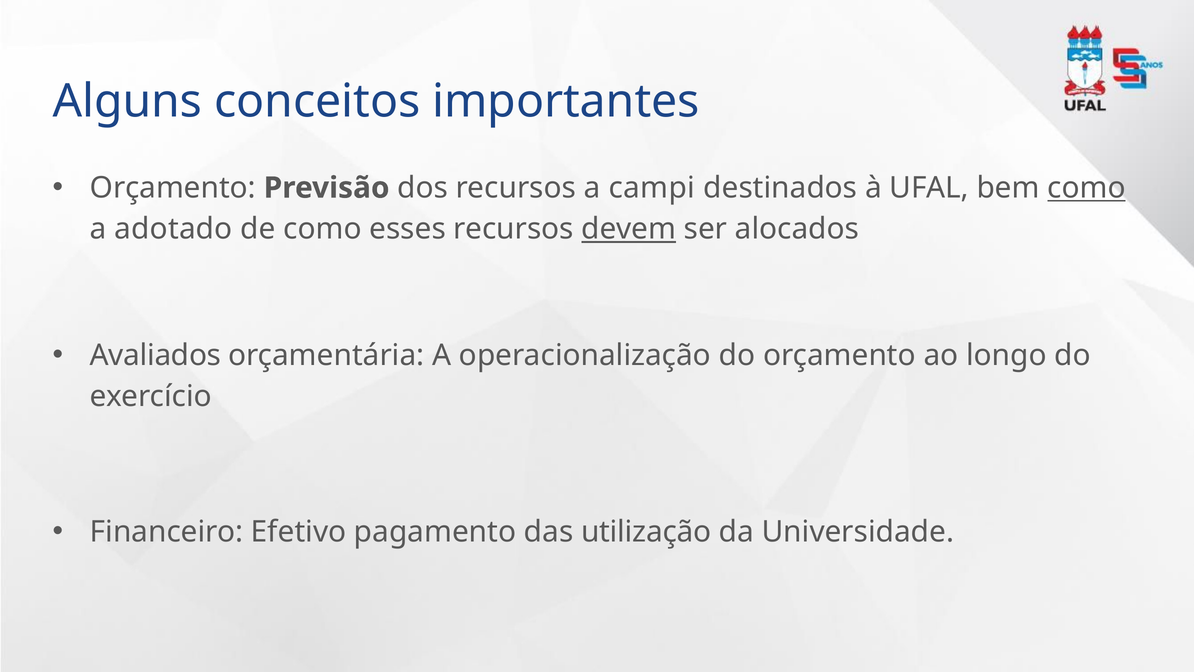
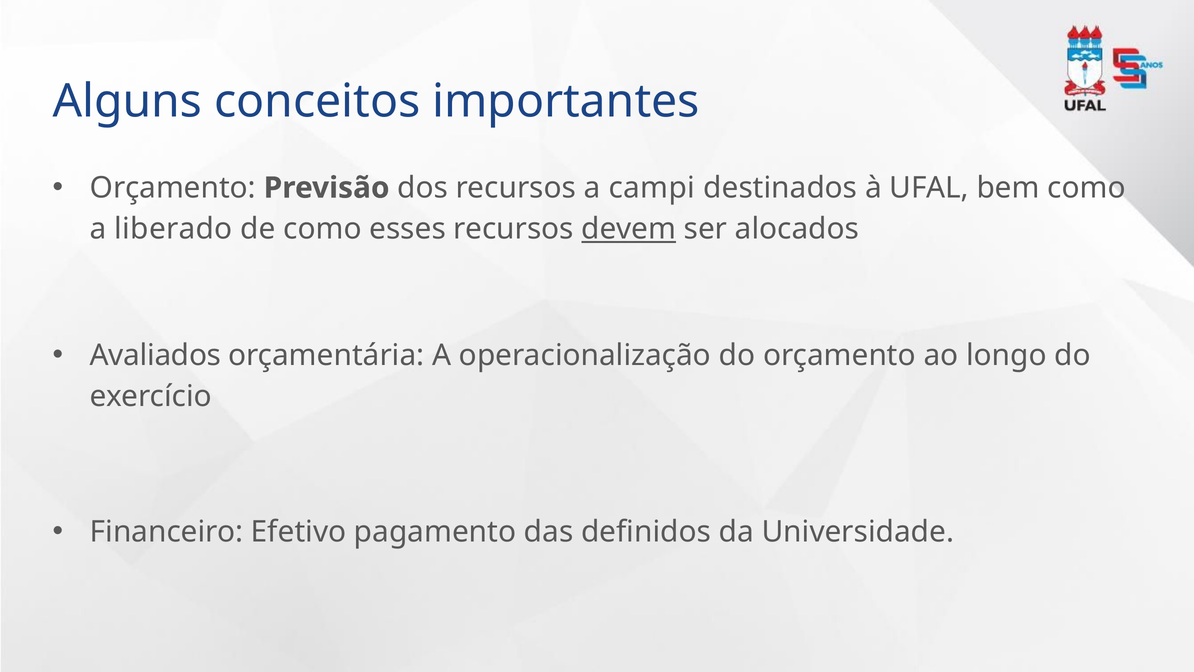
como underline: present -> none (1087, 188)
adotado: adotado -> liberado (173, 229)
utilização: utilização -> definidos (646, 532)
